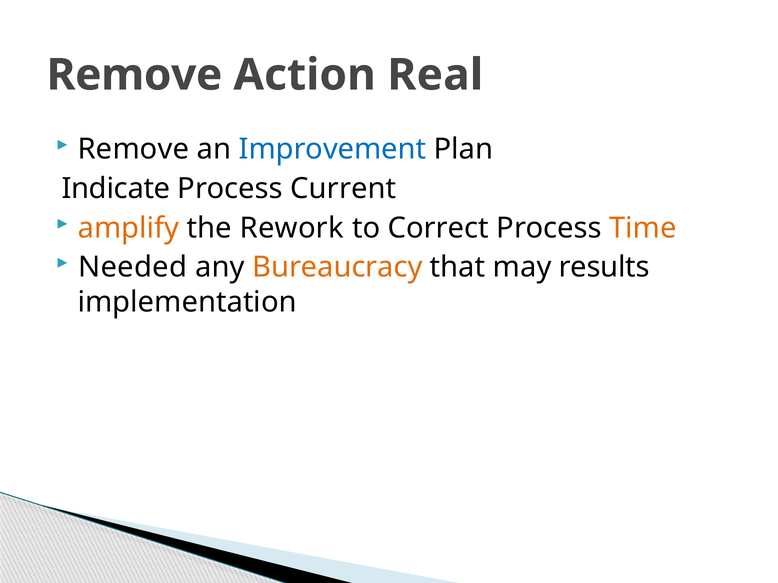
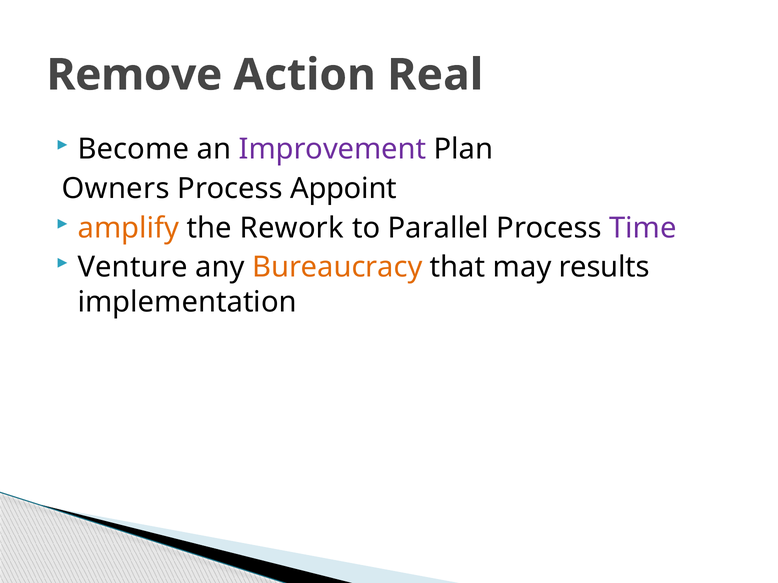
Remove: Remove -> Become (133, 149)
Improvement colour: blue -> purple (332, 149)
Indicate: Indicate -> Owners (116, 189)
Current: Current -> Appoint (344, 189)
Correct: Correct -> Parallel (438, 228)
Time colour: orange -> purple (643, 228)
Needed: Needed -> Venture (133, 268)
